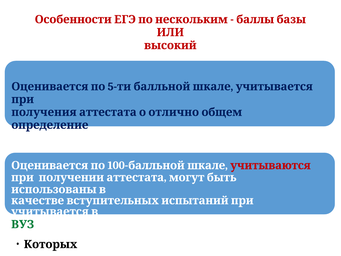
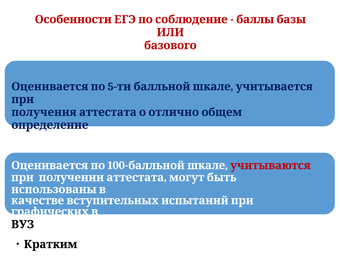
нескольким: нескольким -> соблюдение (191, 19)
высокий: высокий -> базового (170, 45)
учитывается: учитывается -> графических (50, 211)
ВУЗ colour: green -> black (23, 224)
Которых: Которых -> Кратким (51, 244)
